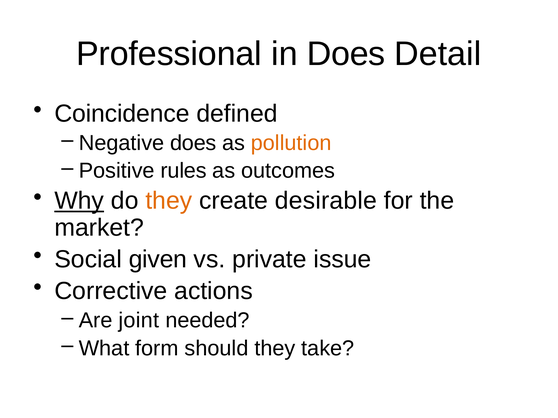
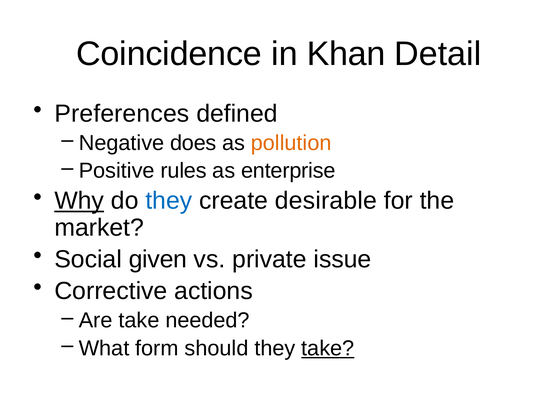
Professional: Professional -> Coincidence (169, 54)
in Does: Does -> Khan (346, 54)
Coincidence: Coincidence -> Preferences (122, 114)
outcomes: outcomes -> enterprise (288, 171)
they colour: orange -> blue (169, 201)
Are joint: joint -> take (139, 321)
take underline: none -> present (328, 349)
